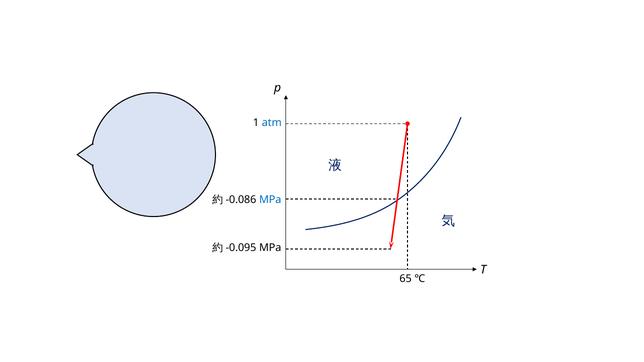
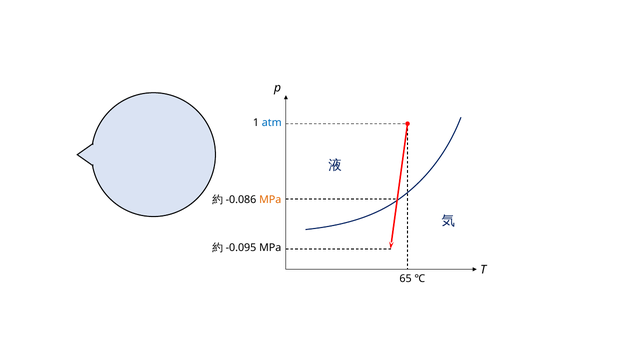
MPa colour: blue -> orange (270, 200)
